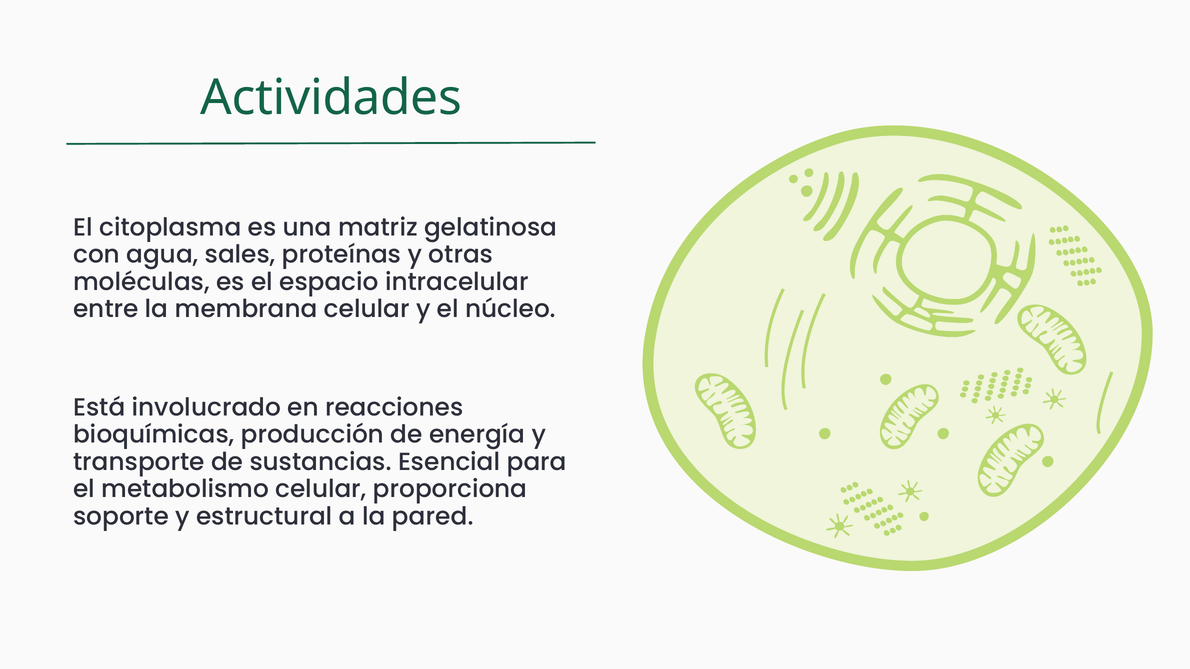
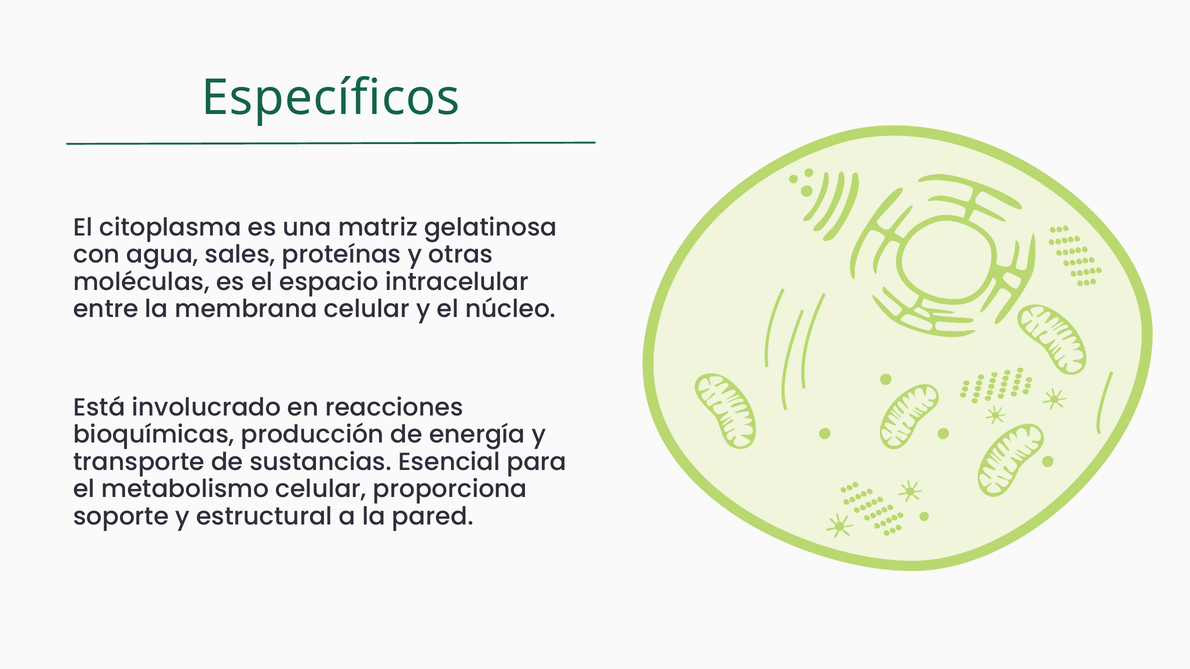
Actividades: Actividades -> Específicos (331, 98)
